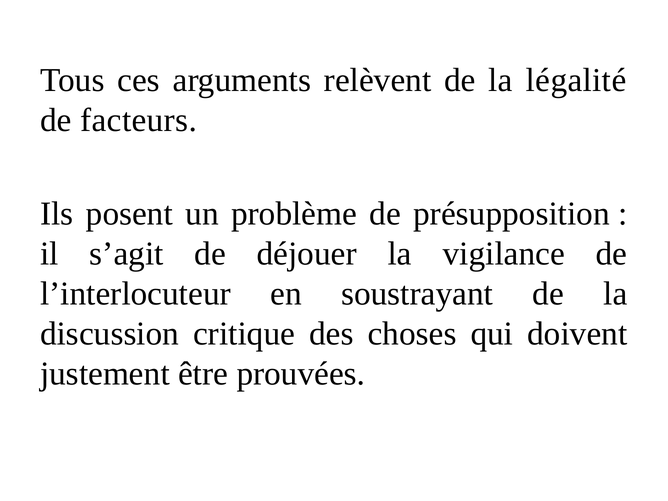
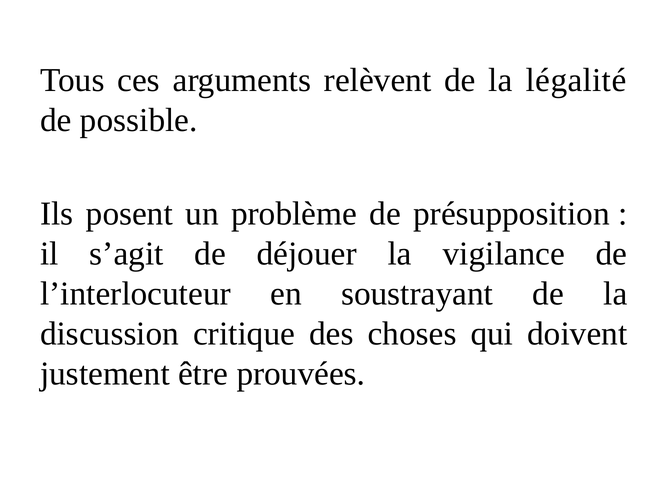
facteurs: facteurs -> possible (139, 120)
